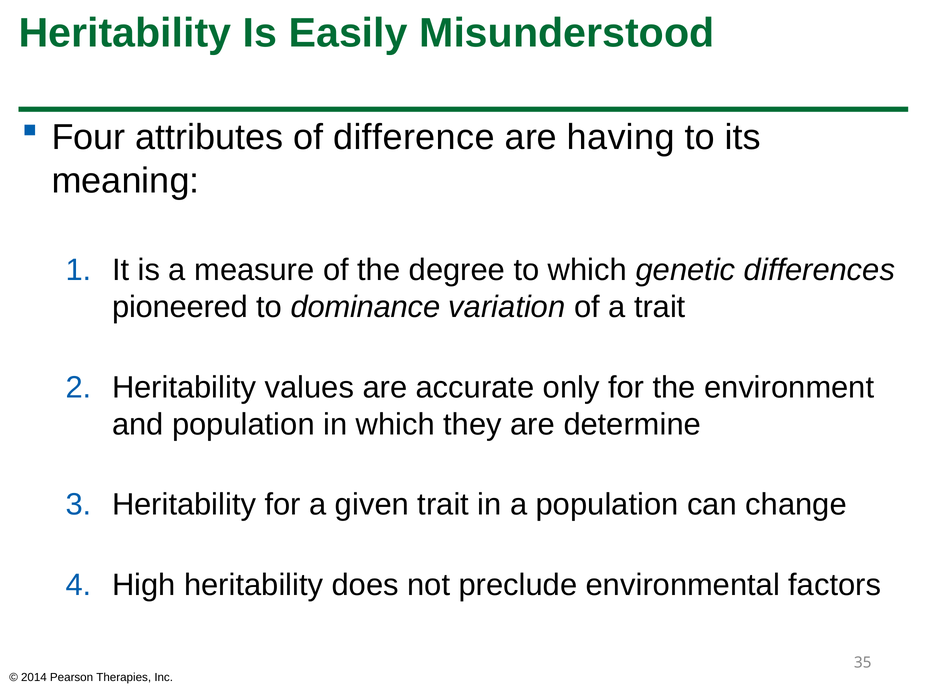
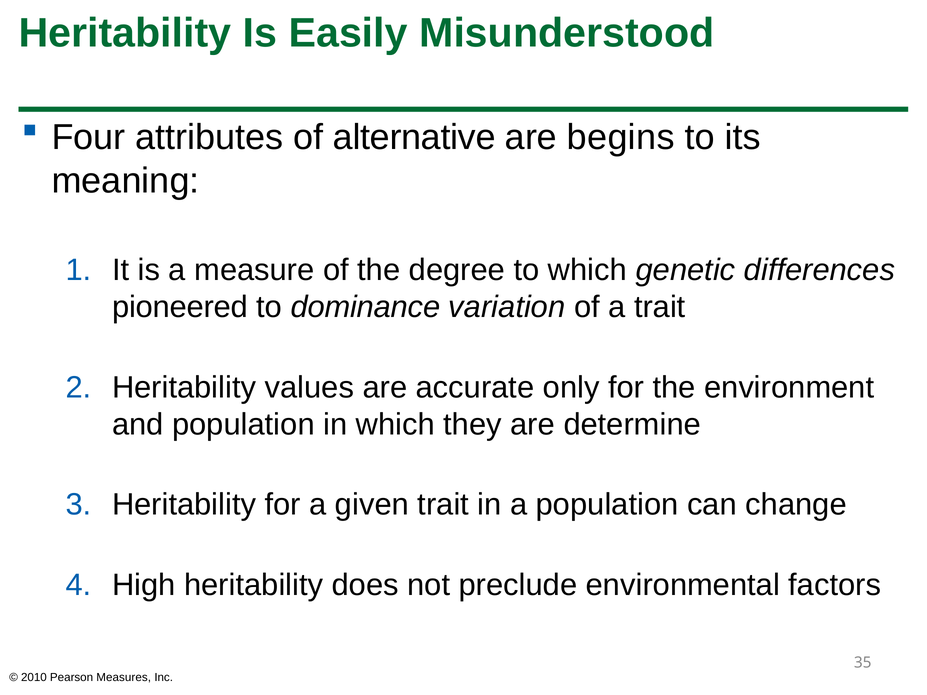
difference: difference -> alternative (414, 137)
having: having -> begins (621, 137)
2014: 2014 -> 2010 (34, 678)
Therapies: Therapies -> Measures (124, 678)
